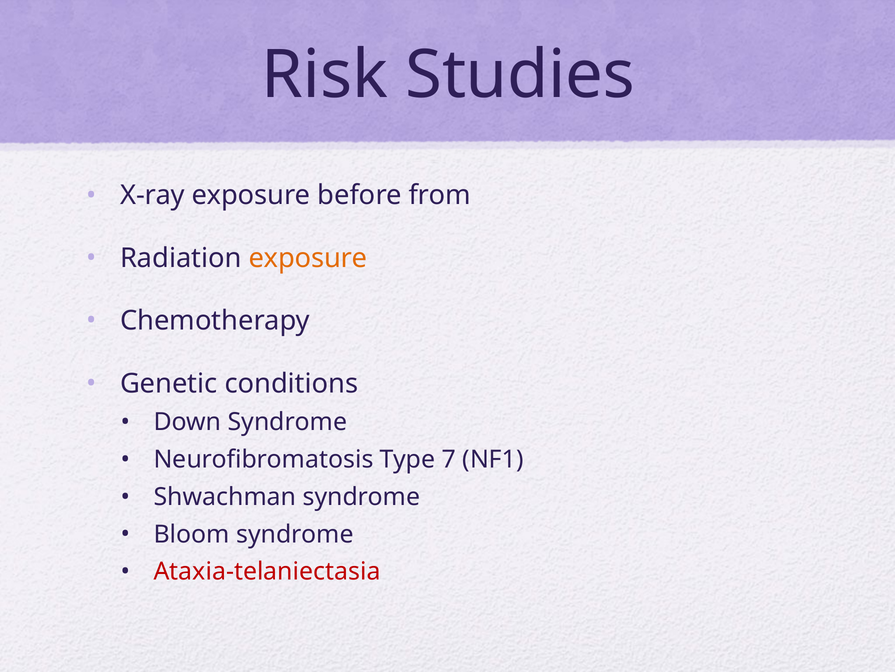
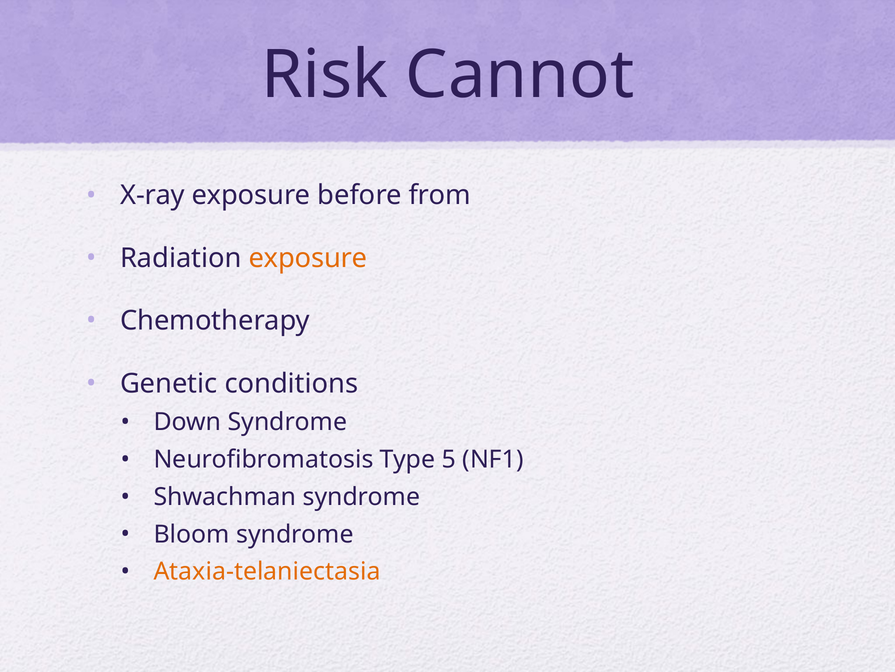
Studies: Studies -> Cannot (520, 75)
7: 7 -> 5 (449, 459)
Ataxia-telaniectasia colour: red -> orange (267, 571)
